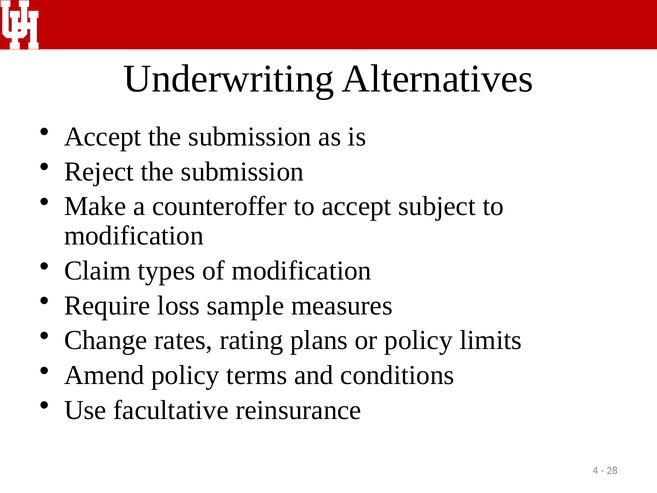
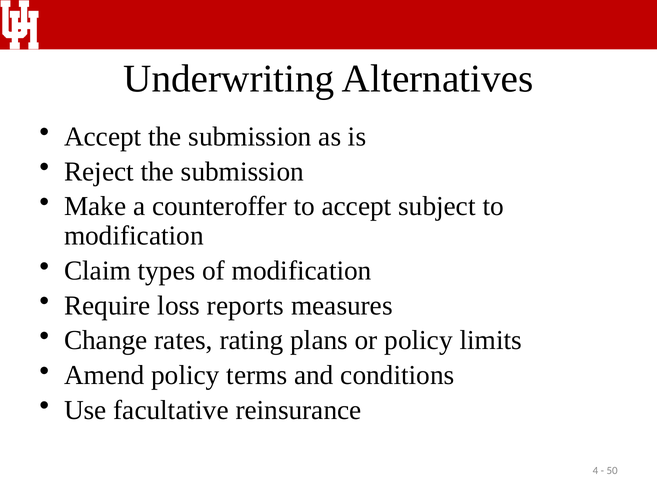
sample: sample -> reports (245, 305)
28: 28 -> 50 (612, 470)
